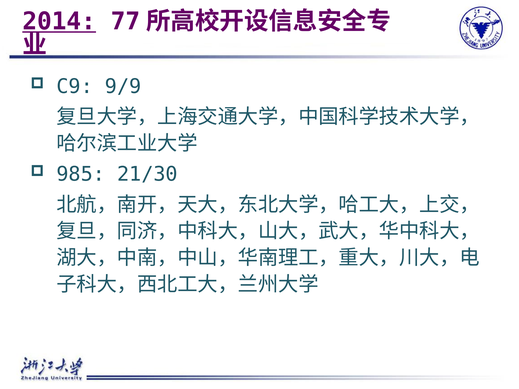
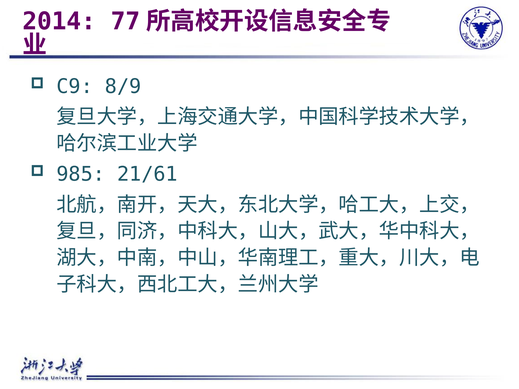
2014 underline: present -> none (59, 22)
9/9: 9/9 -> 8/9 (123, 86)
21/30: 21/30 -> 21/61 (147, 174)
